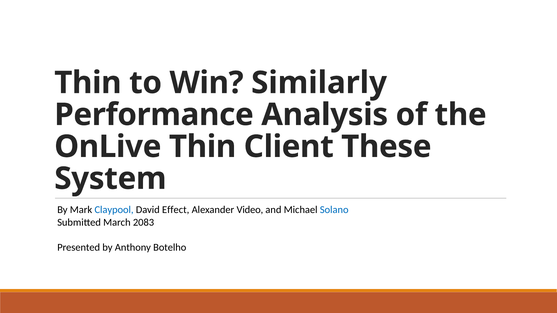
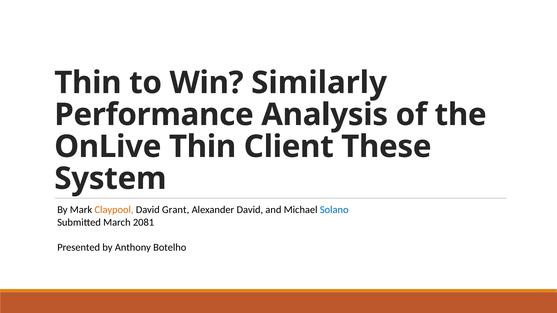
Claypool colour: blue -> orange (114, 210)
Effect: Effect -> Grant (176, 210)
Alexander Video: Video -> David (250, 210)
2083: 2083 -> 2081 (144, 223)
